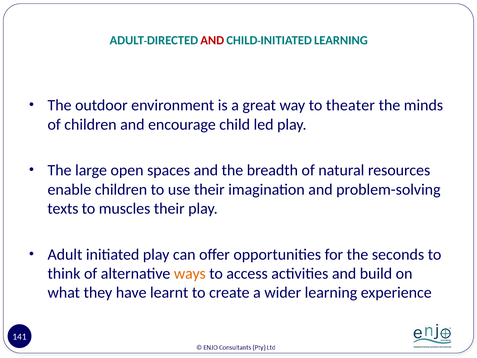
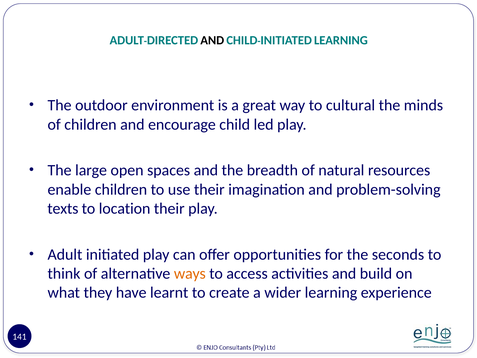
AND colour: red -> black (212, 40)
theater: theater -> cultural (351, 105)
muscles: muscles -> location (125, 208)
